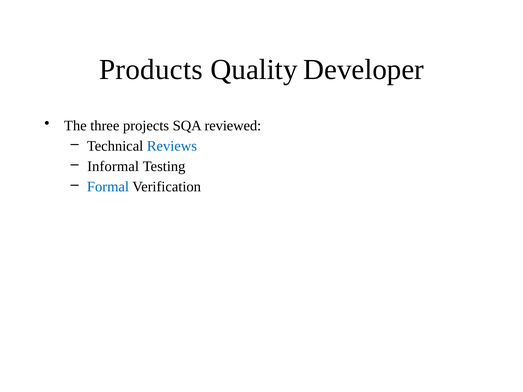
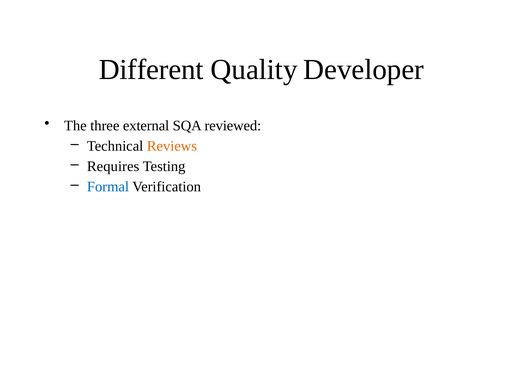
Products: Products -> Different (151, 70)
projects: projects -> external (146, 126)
Reviews colour: blue -> orange (172, 146)
Informal: Informal -> Requires (113, 166)
